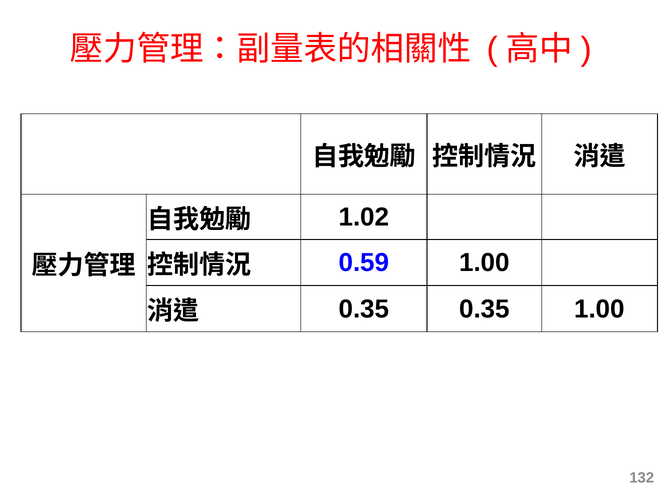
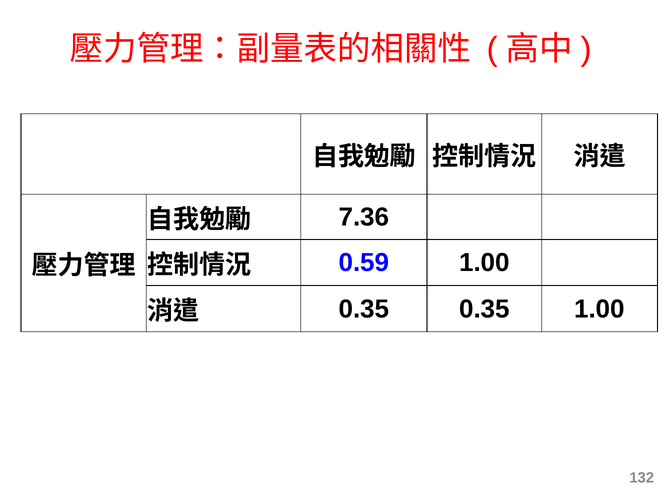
1.02: 1.02 -> 7.36 (364, 217)
